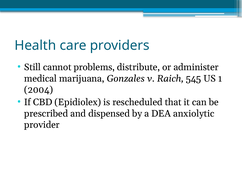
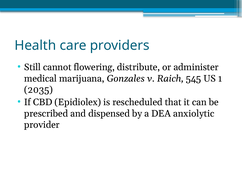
problems: problems -> flowering (94, 67)
2004: 2004 -> 2035 (39, 90)
